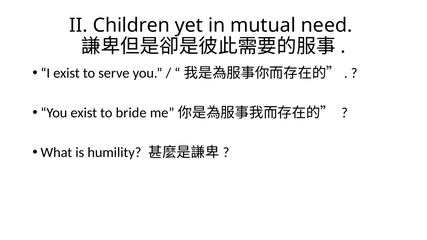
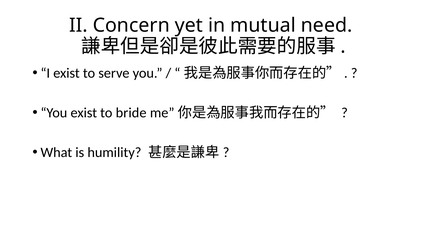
Children: Children -> Concern (131, 25)
